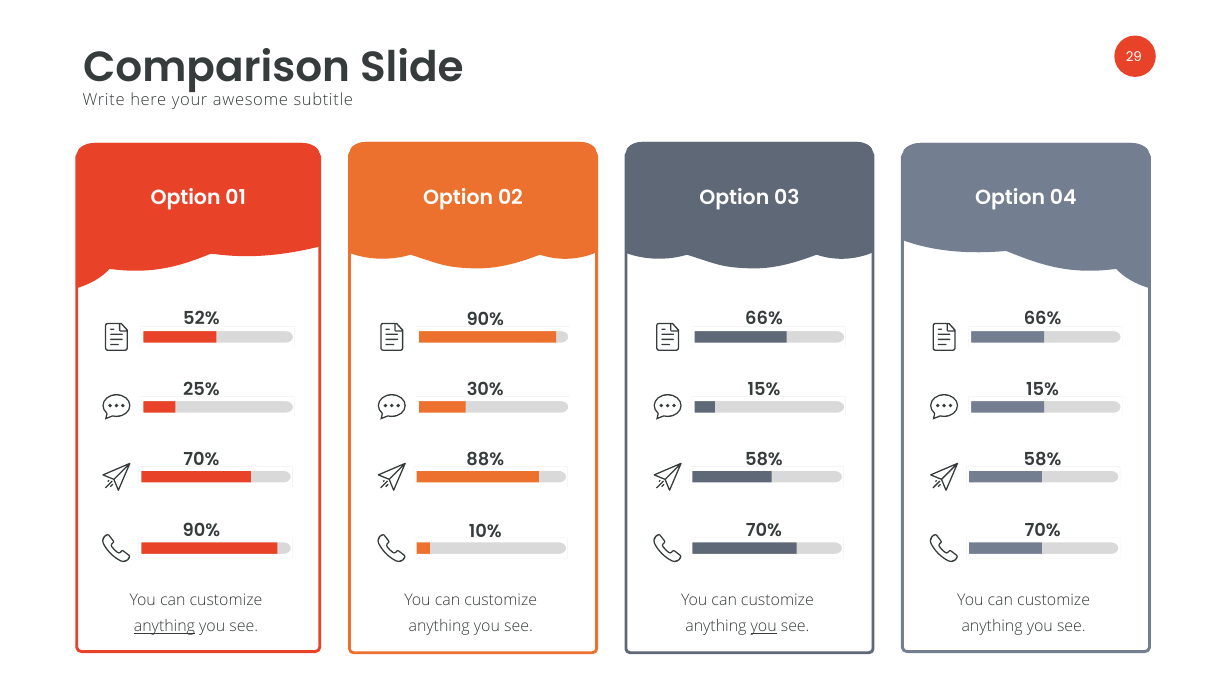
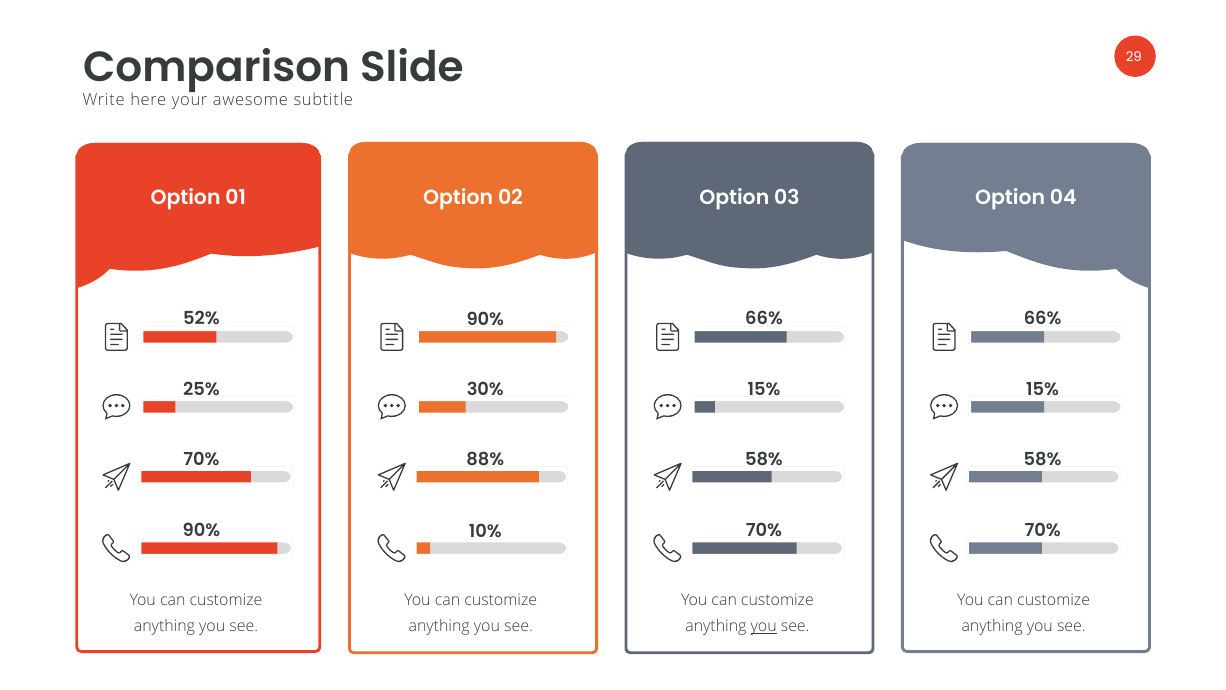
anything underline: present -> none (164, 626)
